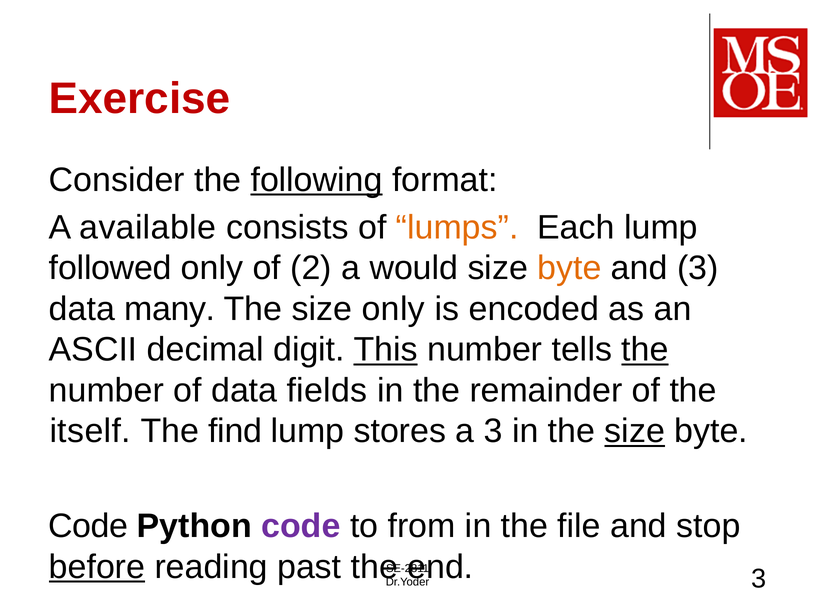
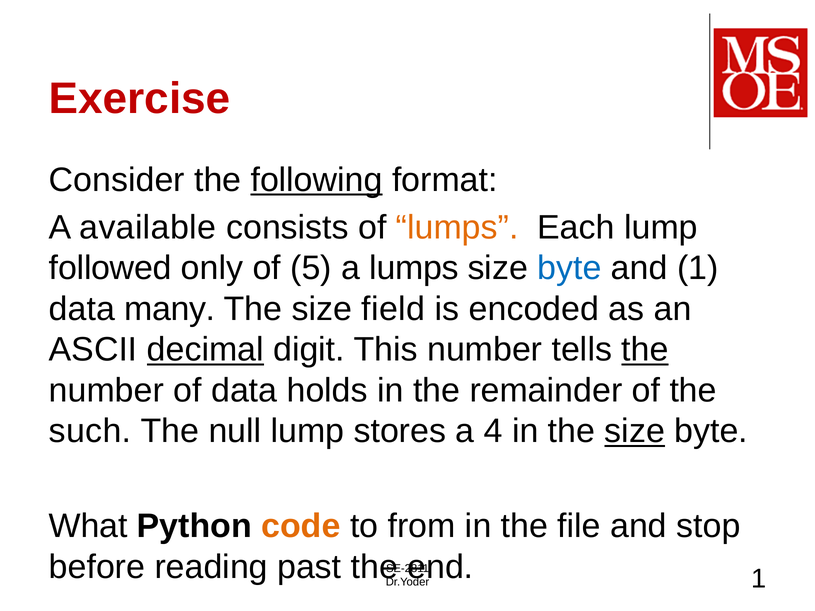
2: 2 -> 5 (311, 268)
a would: would -> lumps (414, 268)
byte colour: orange -> blue (569, 268)
and 3: 3 -> 1 (698, 268)
size only: only -> field (393, 309)
decimal underline: none -> present (205, 350)
This underline: present -> none (386, 350)
fields: fields -> holds (327, 391)
itself: itself -> such (90, 431)
find: find -> null (235, 431)
a 3: 3 -> 4 (493, 431)
Code: Code -> What (88, 526)
code colour: purple -> orange (301, 526)
before underline: present -> none (97, 567)
3: 3 -> 1 (759, 579)
